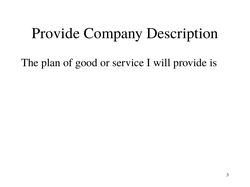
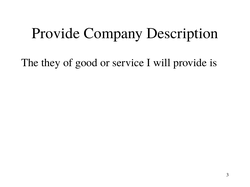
plan: plan -> they (51, 63)
